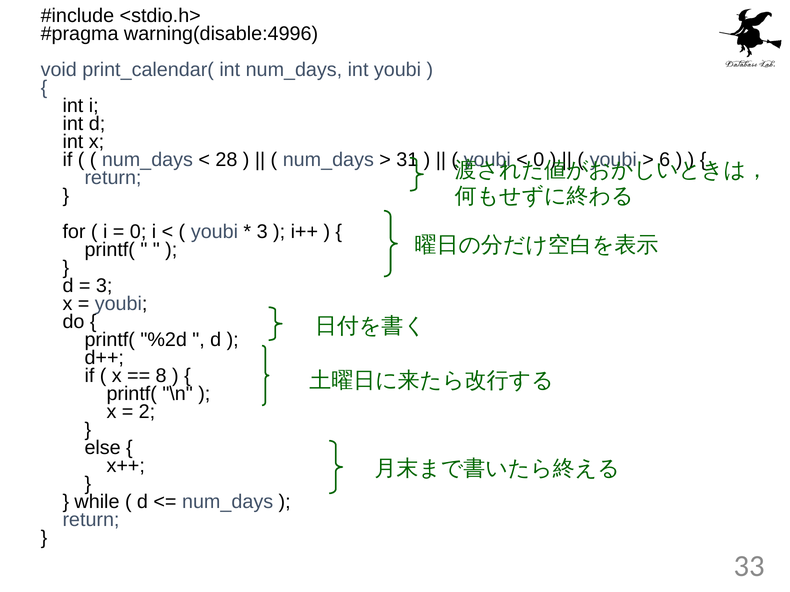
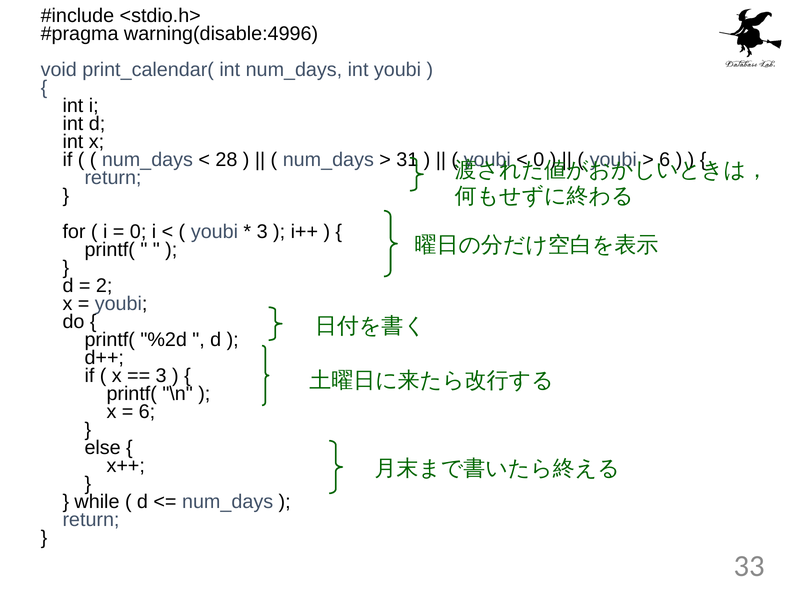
3: 3 -> 2 (104, 286)
8: 8 -> 3 (161, 376)
2: 2 -> 6 (147, 412)
